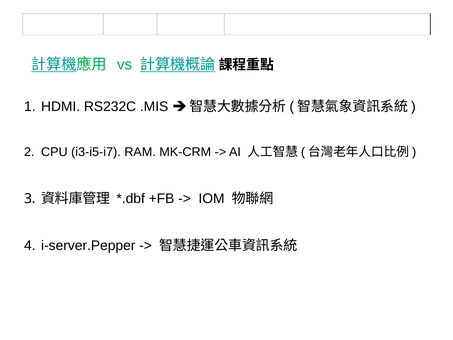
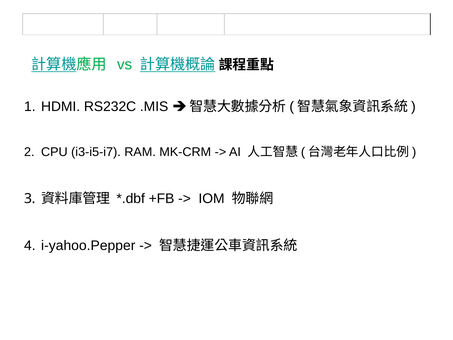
i-server.Pepper: i-server.Pepper -> i-yahoo.Pepper (88, 245)
